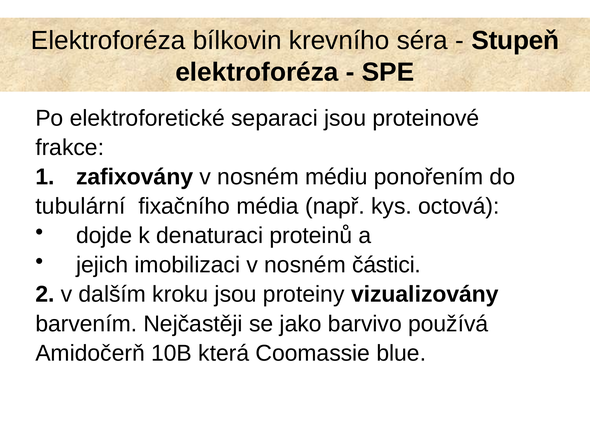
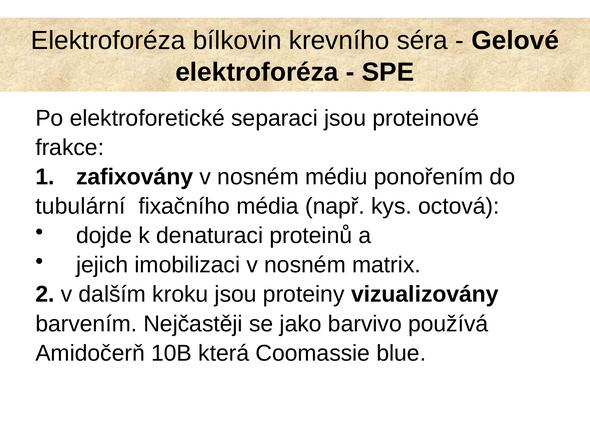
Stupeň: Stupeň -> Gelové (515, 41)
částici: částici -> matrix (386, 265)
